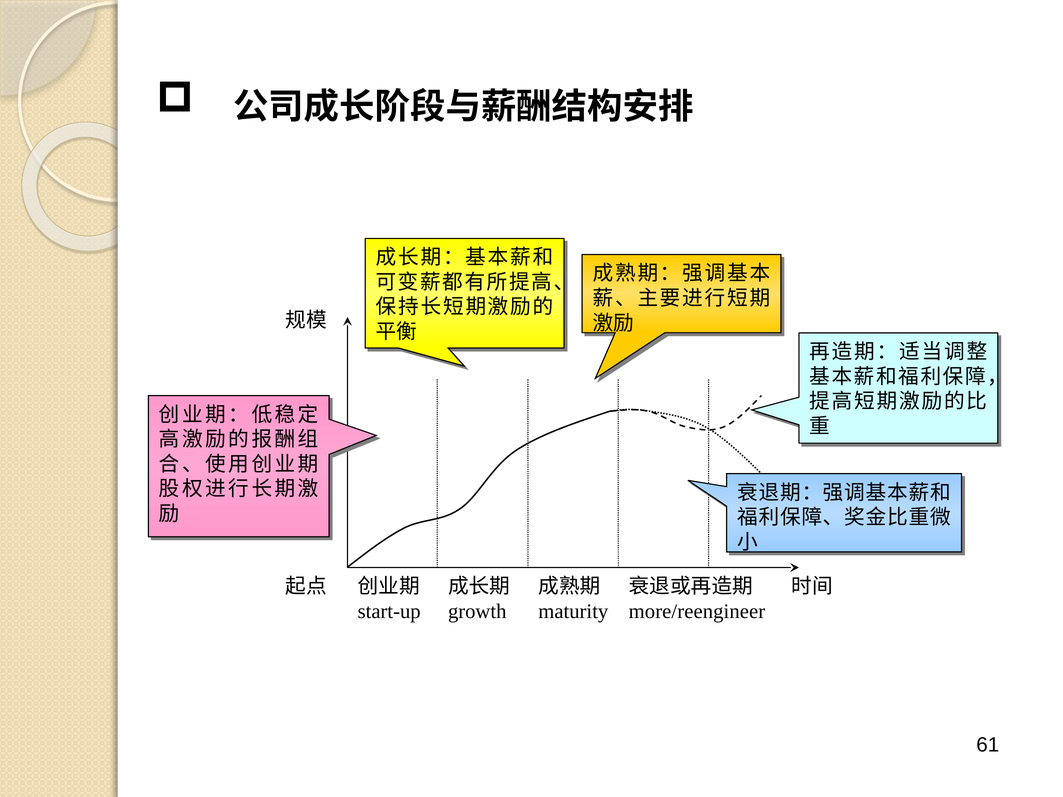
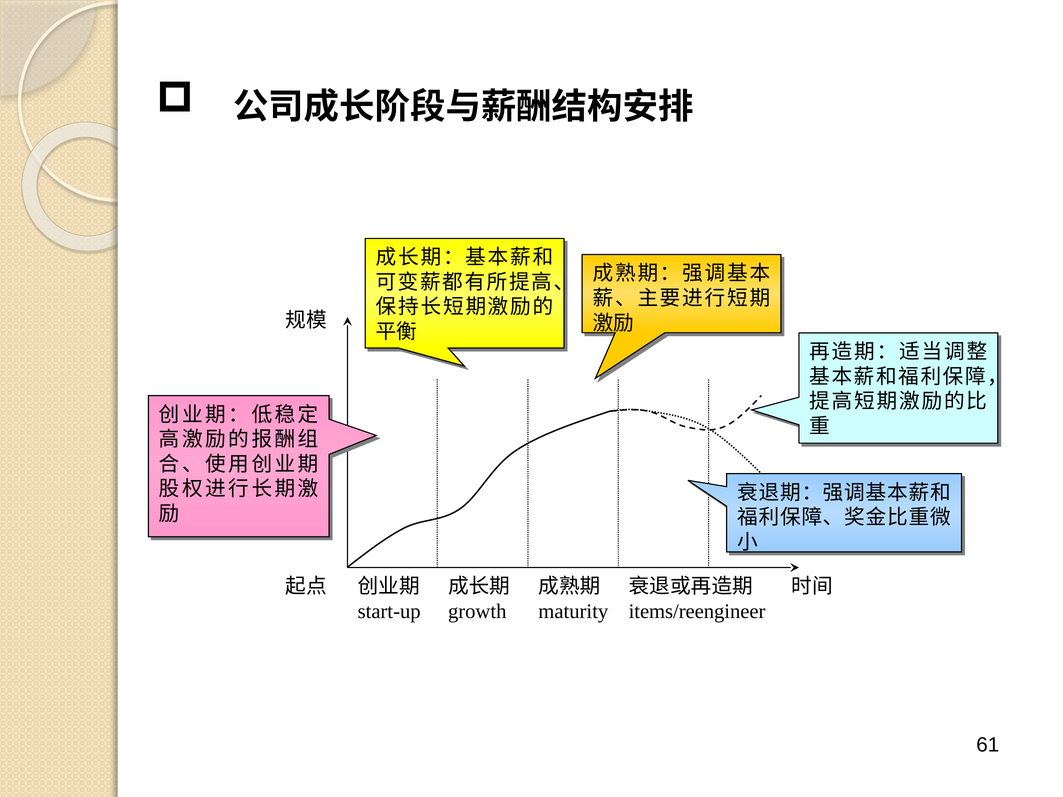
more/reengineer: more/reengineer -> items/reengineer (697, 612)
